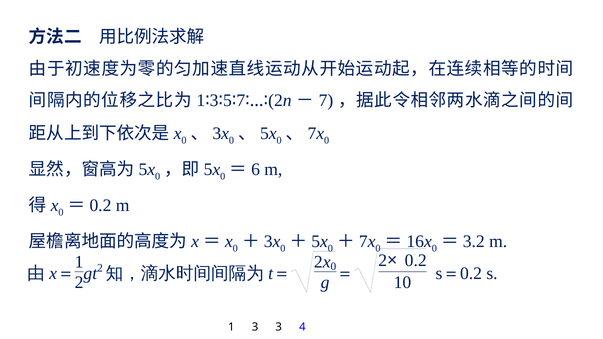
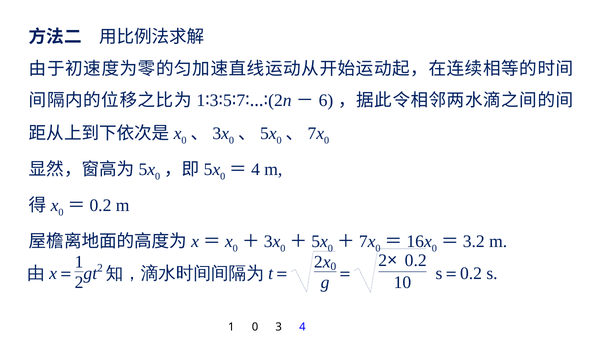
7: 7 -> 6 (326, 101)
6: 6 -> 4 (256, 170)
1 3: 3 -> 0 (255, 327)
